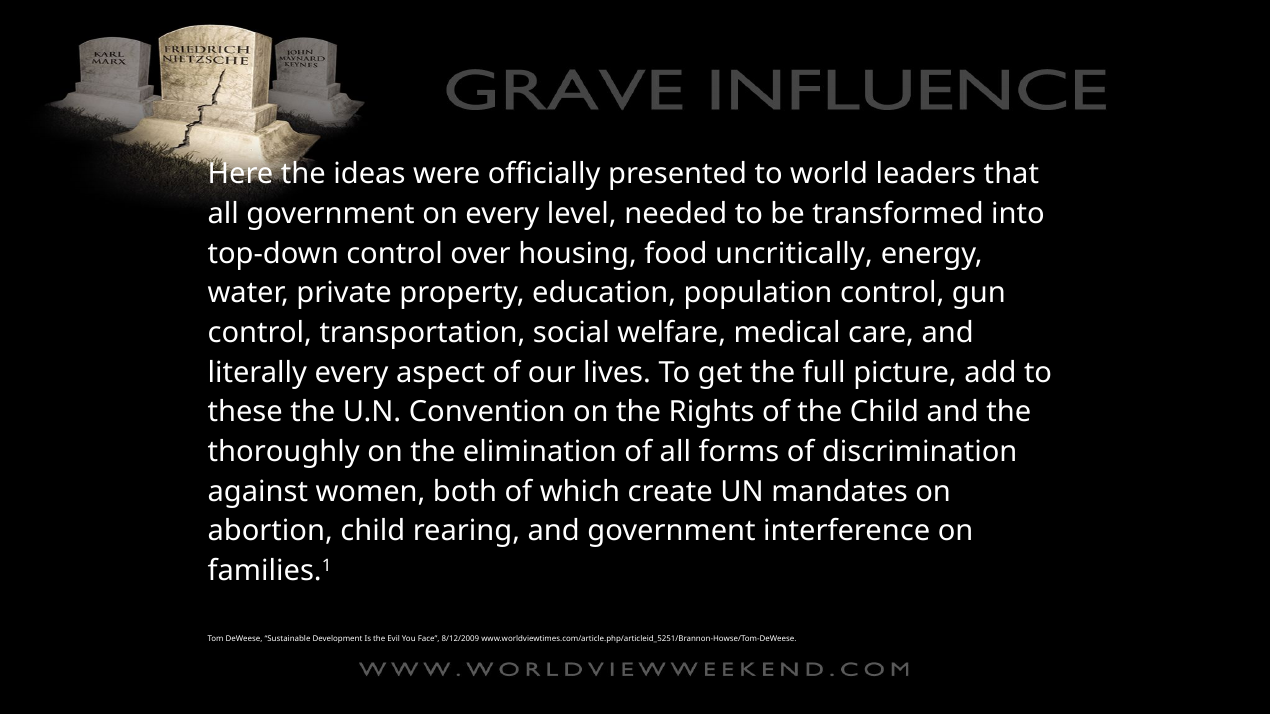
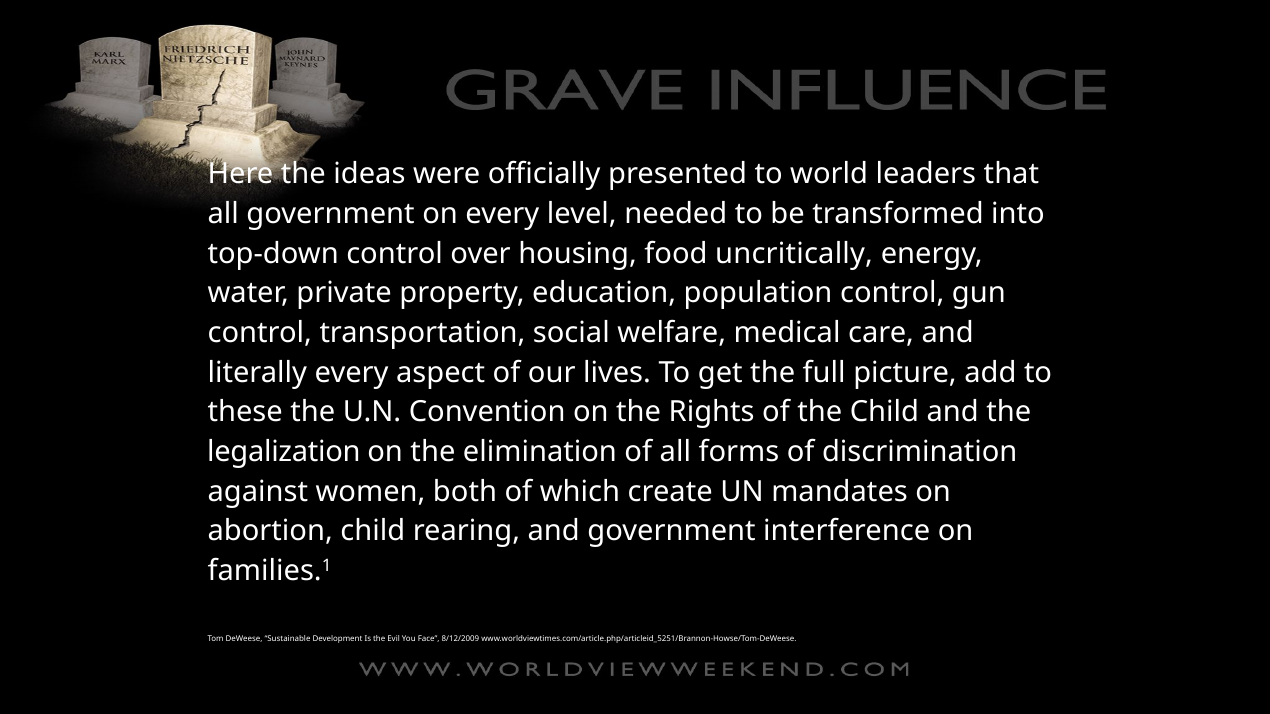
thoroughly: thoroughly -> legalization (284, 452)
